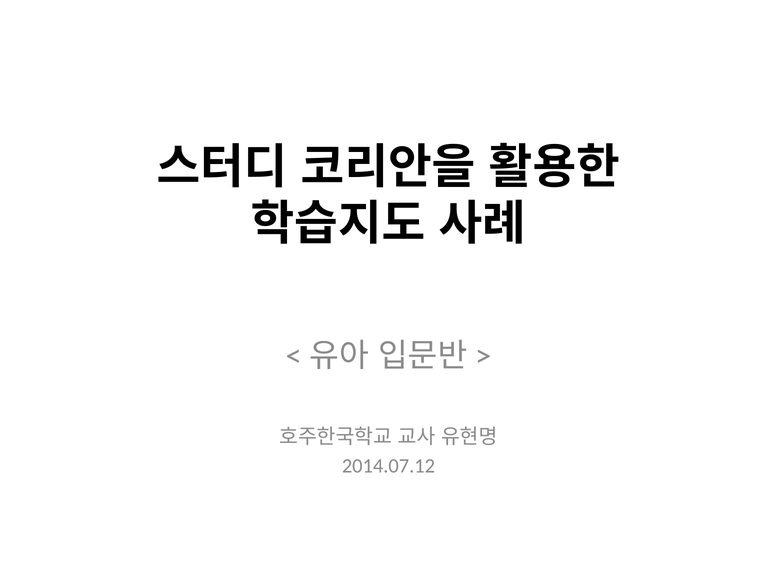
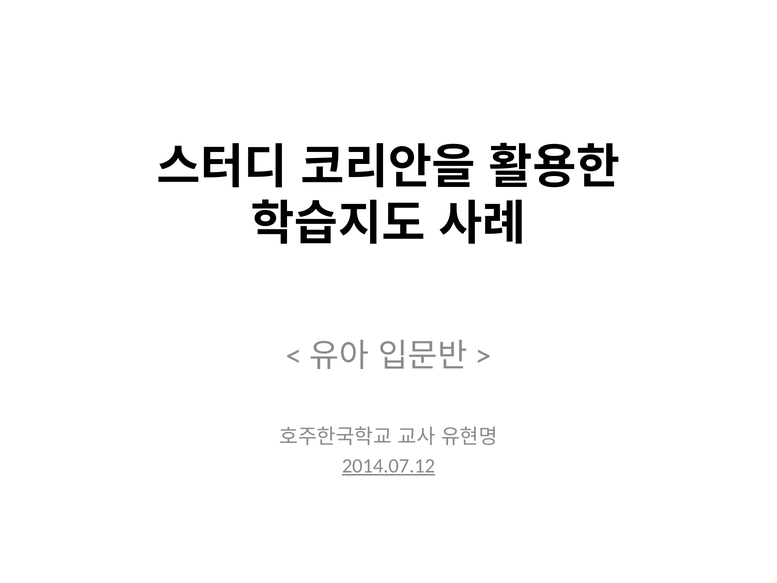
2014.07.12 underline: none -> present (388, 466)
